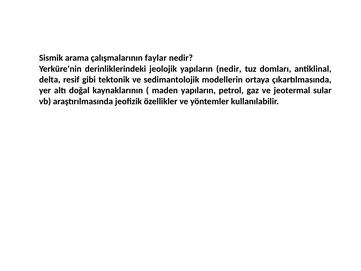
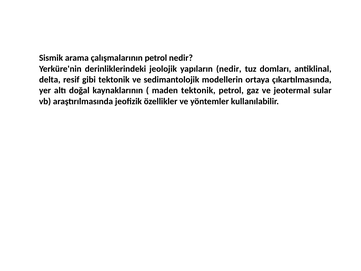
çalışmalarının faylar: faylar -> petrol (156, 58)
maden yapıların: yapıların -> tektonik (198, 90)
